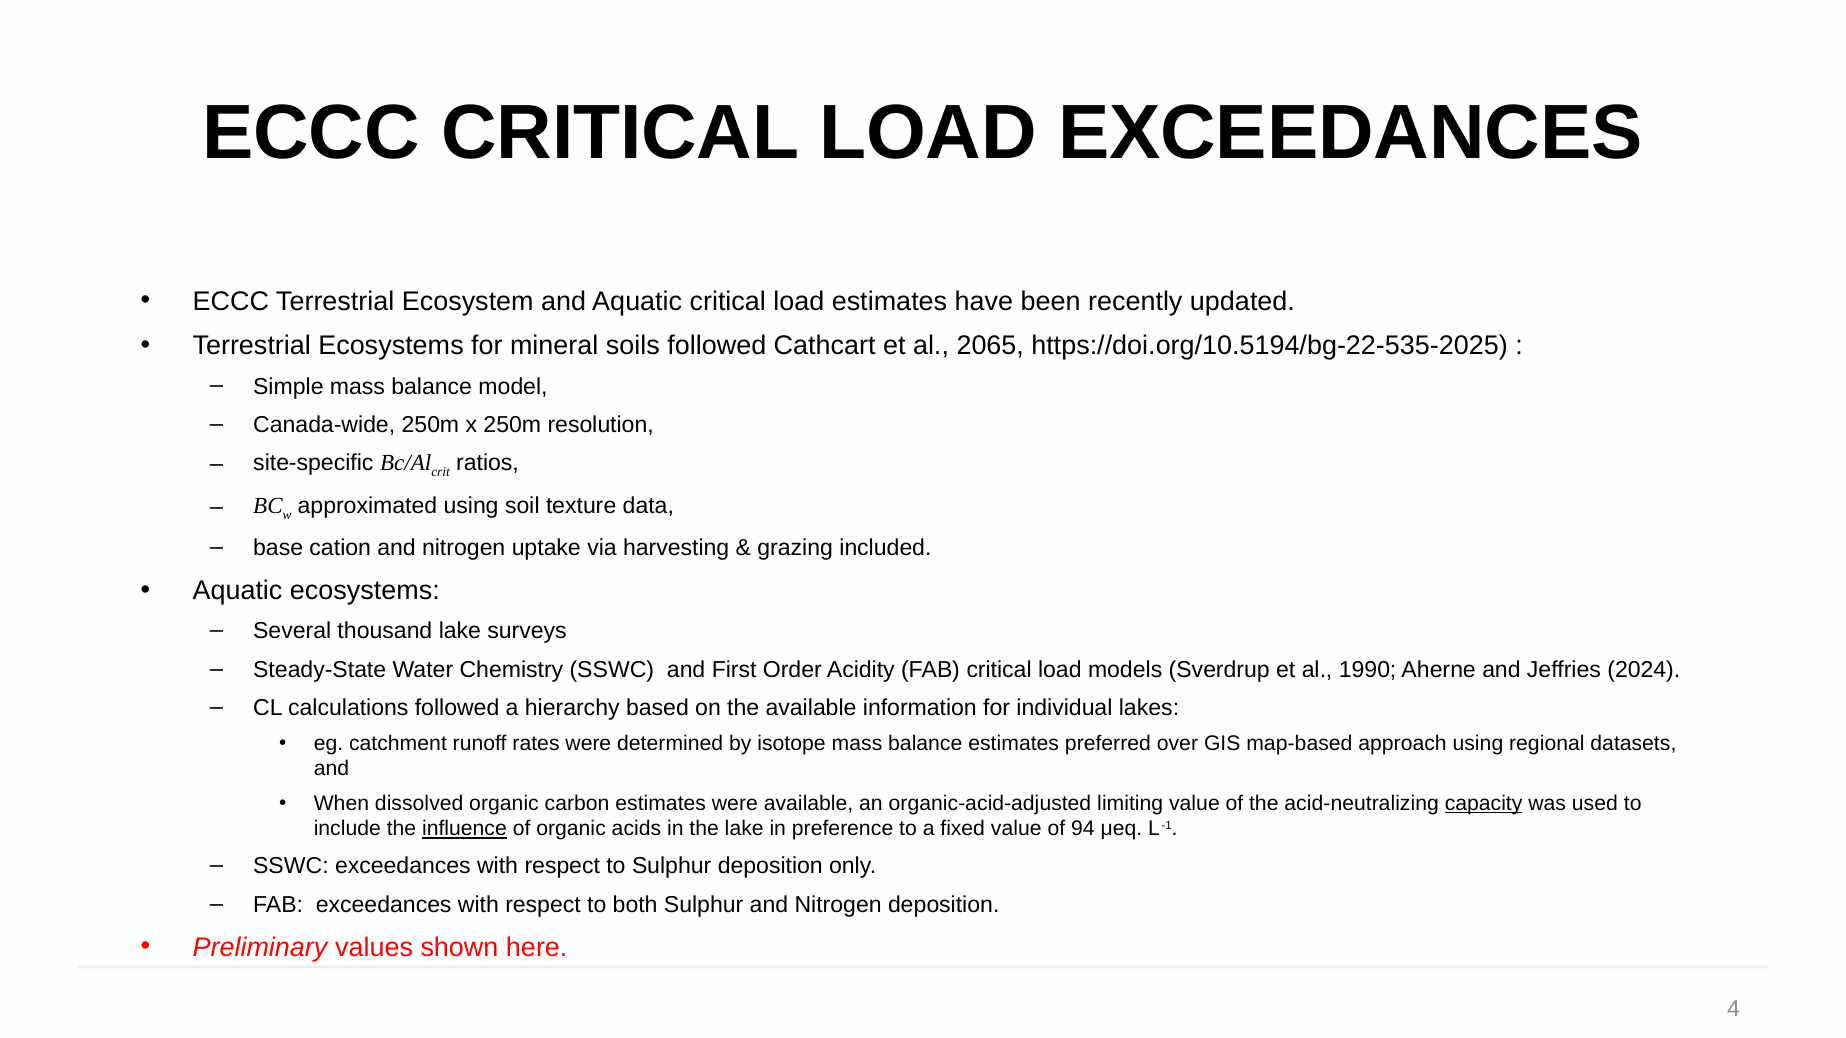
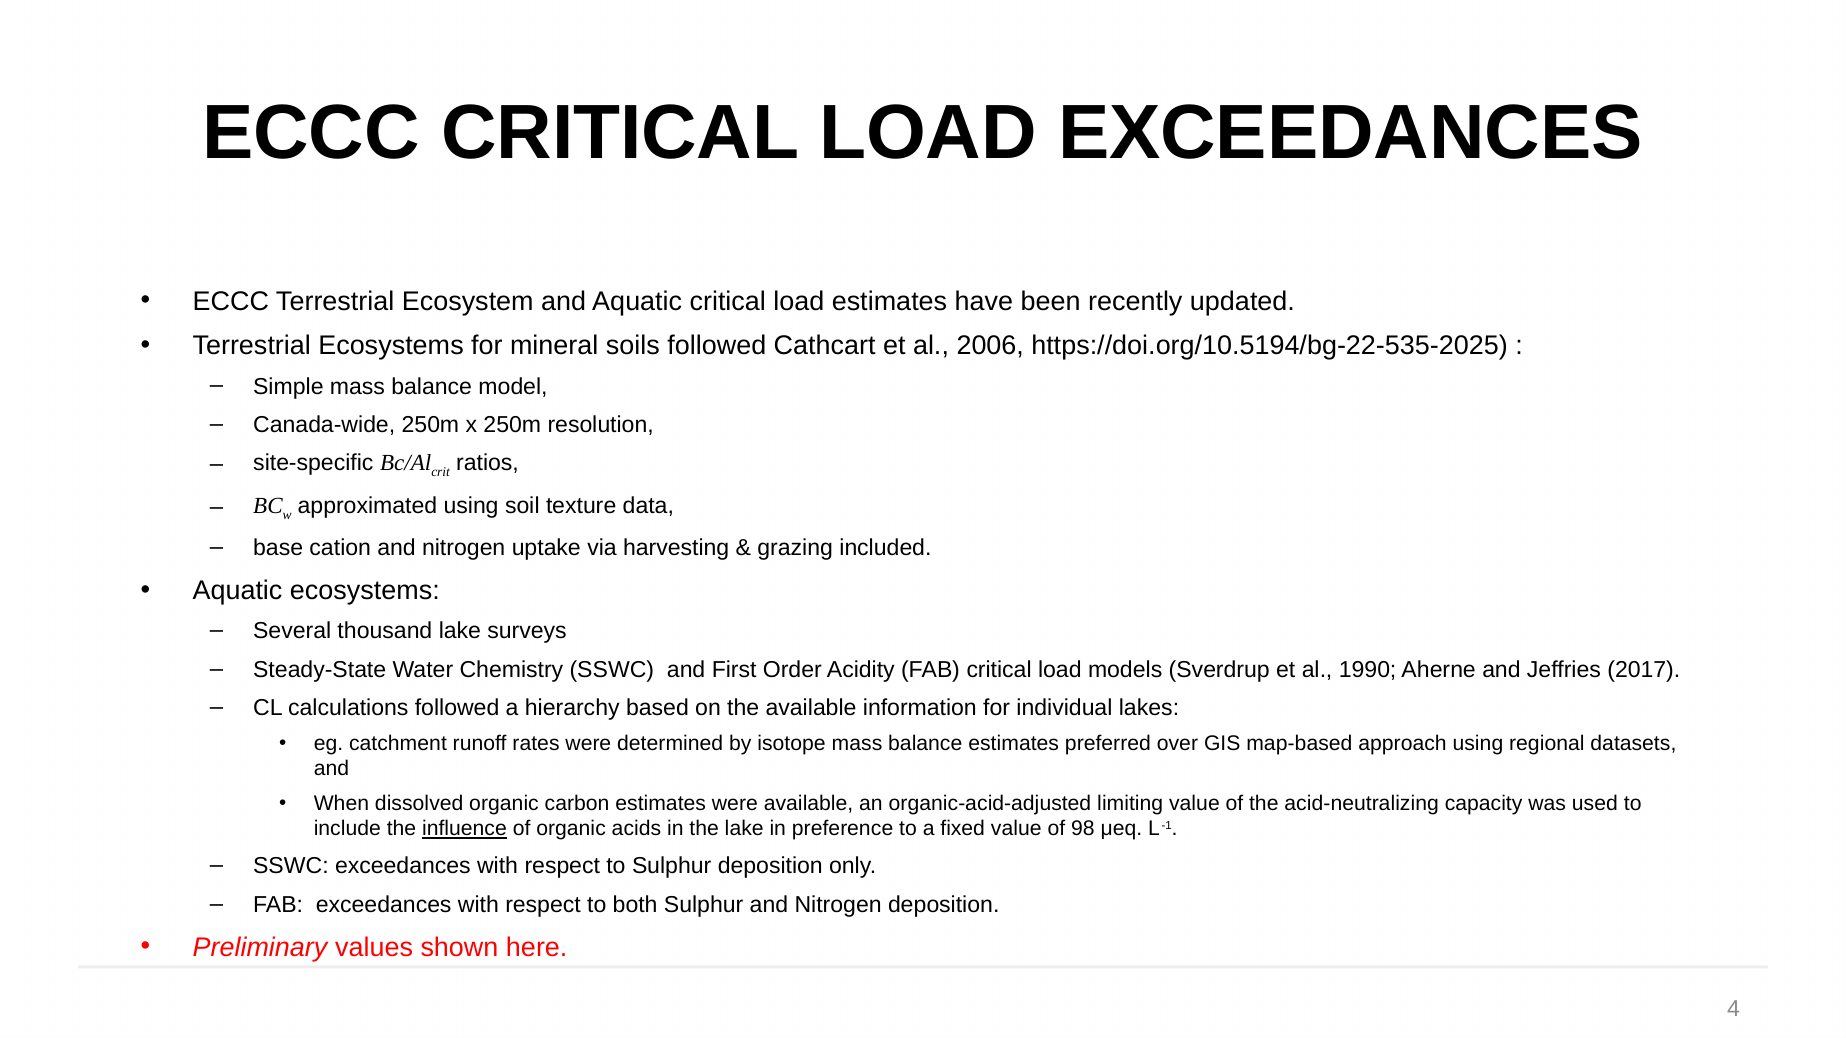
2065: 2065 -> 2006 (990, 346)
2024: 2024 -> 2017 (1644, 670)
capacity underline: present -> none (1484, 804)
94: 94 -> 98 (1083, 829)
